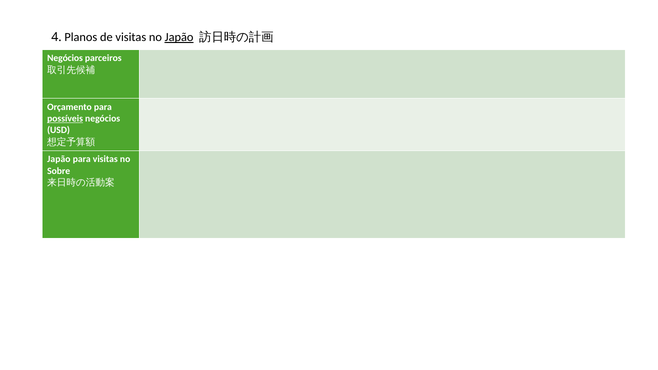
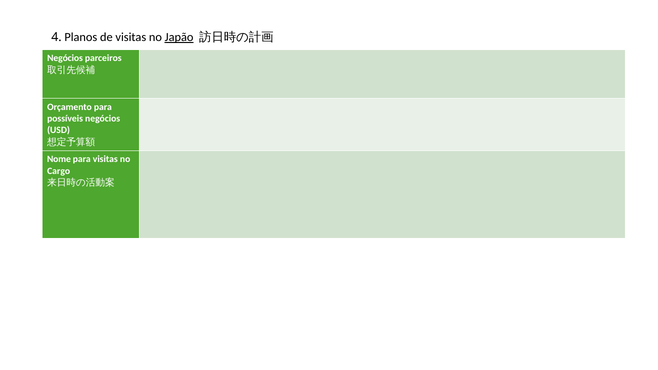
possíveis underline: present -> none (65, 119)
Japão: Japão -> Nome (59, 159)
Sobre: Sobre -> Cargo (59, 171)
